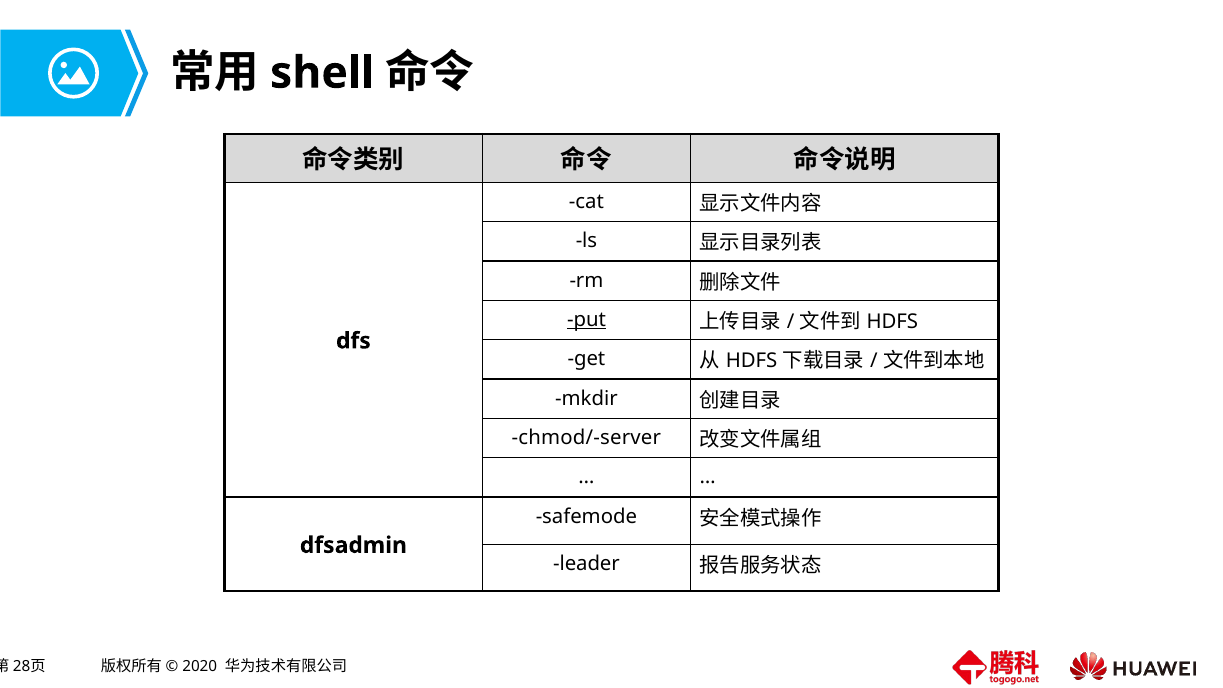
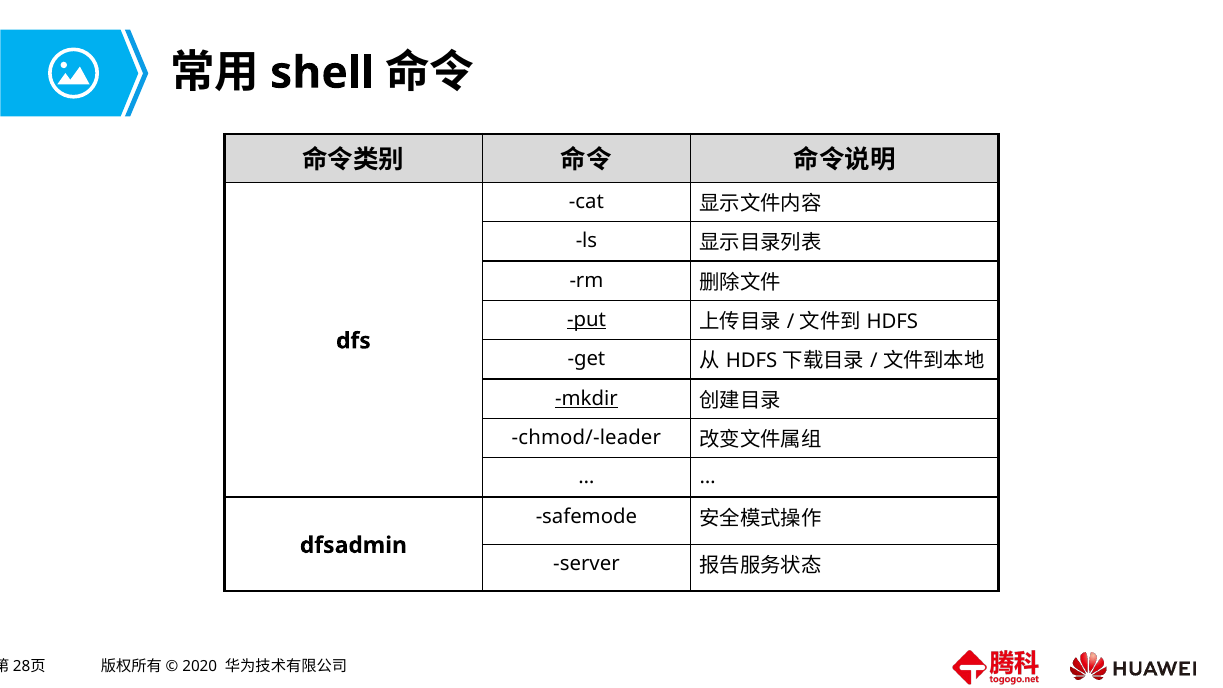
mkdir underline: none -> present (586, 399)
chmod/-server: chmod/-server -> chmod/-leader (586, 438)
leader: leader -> server (586, 564)
